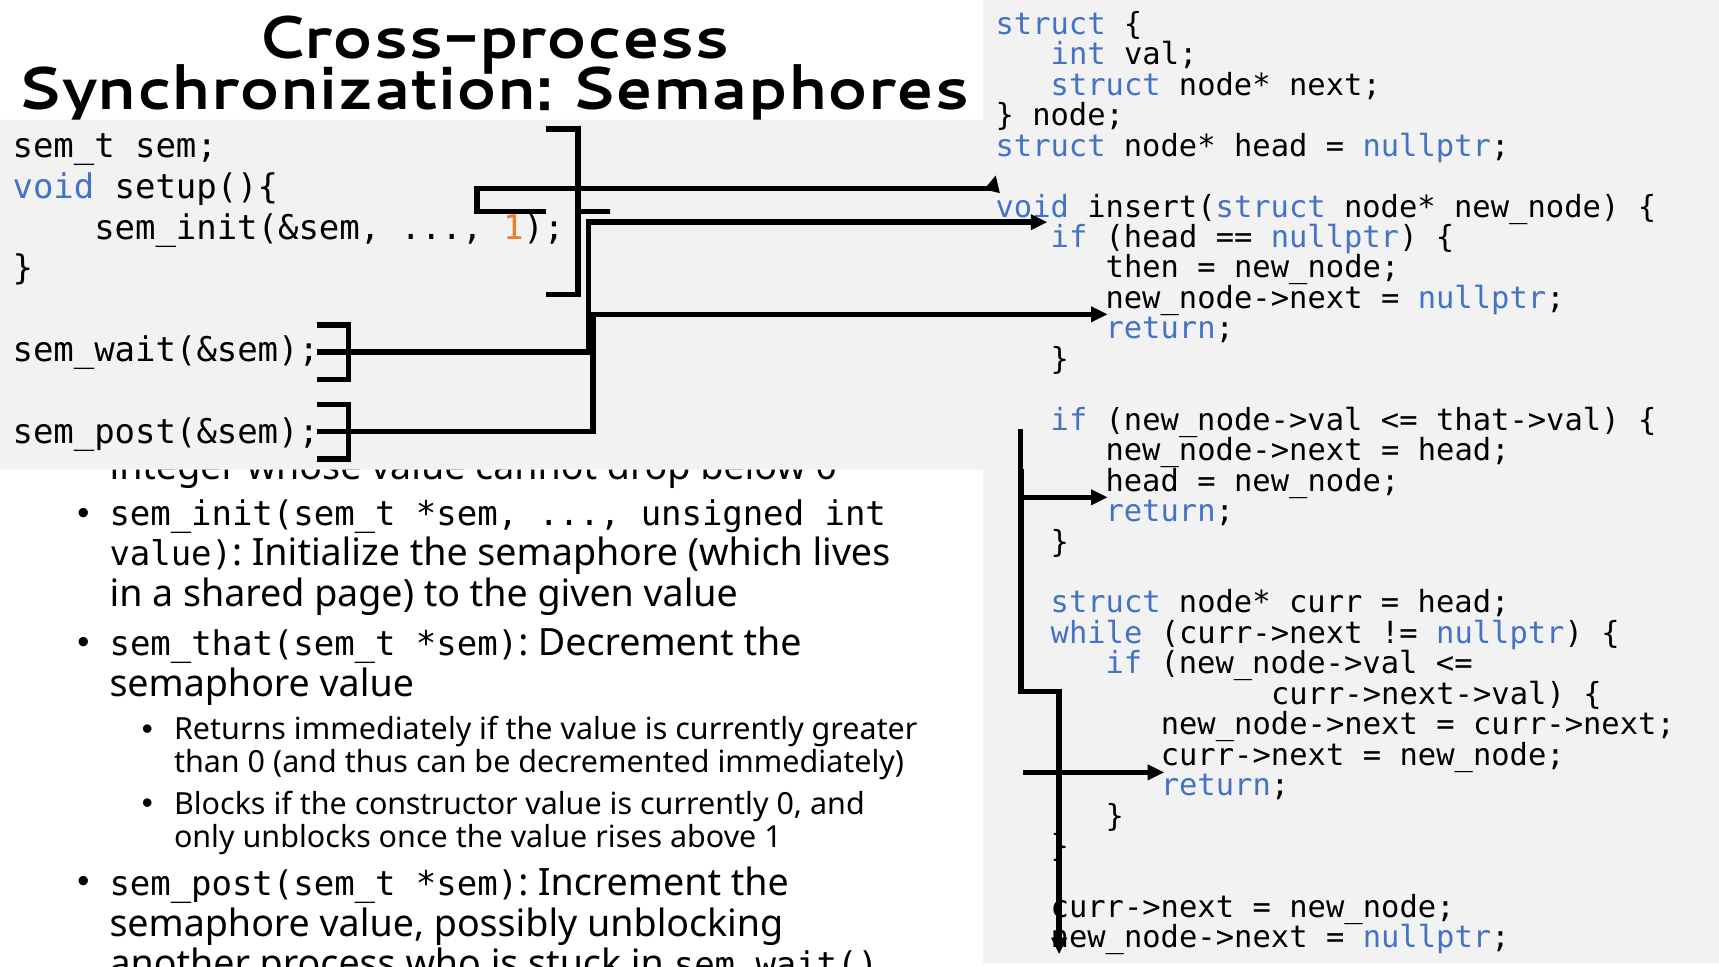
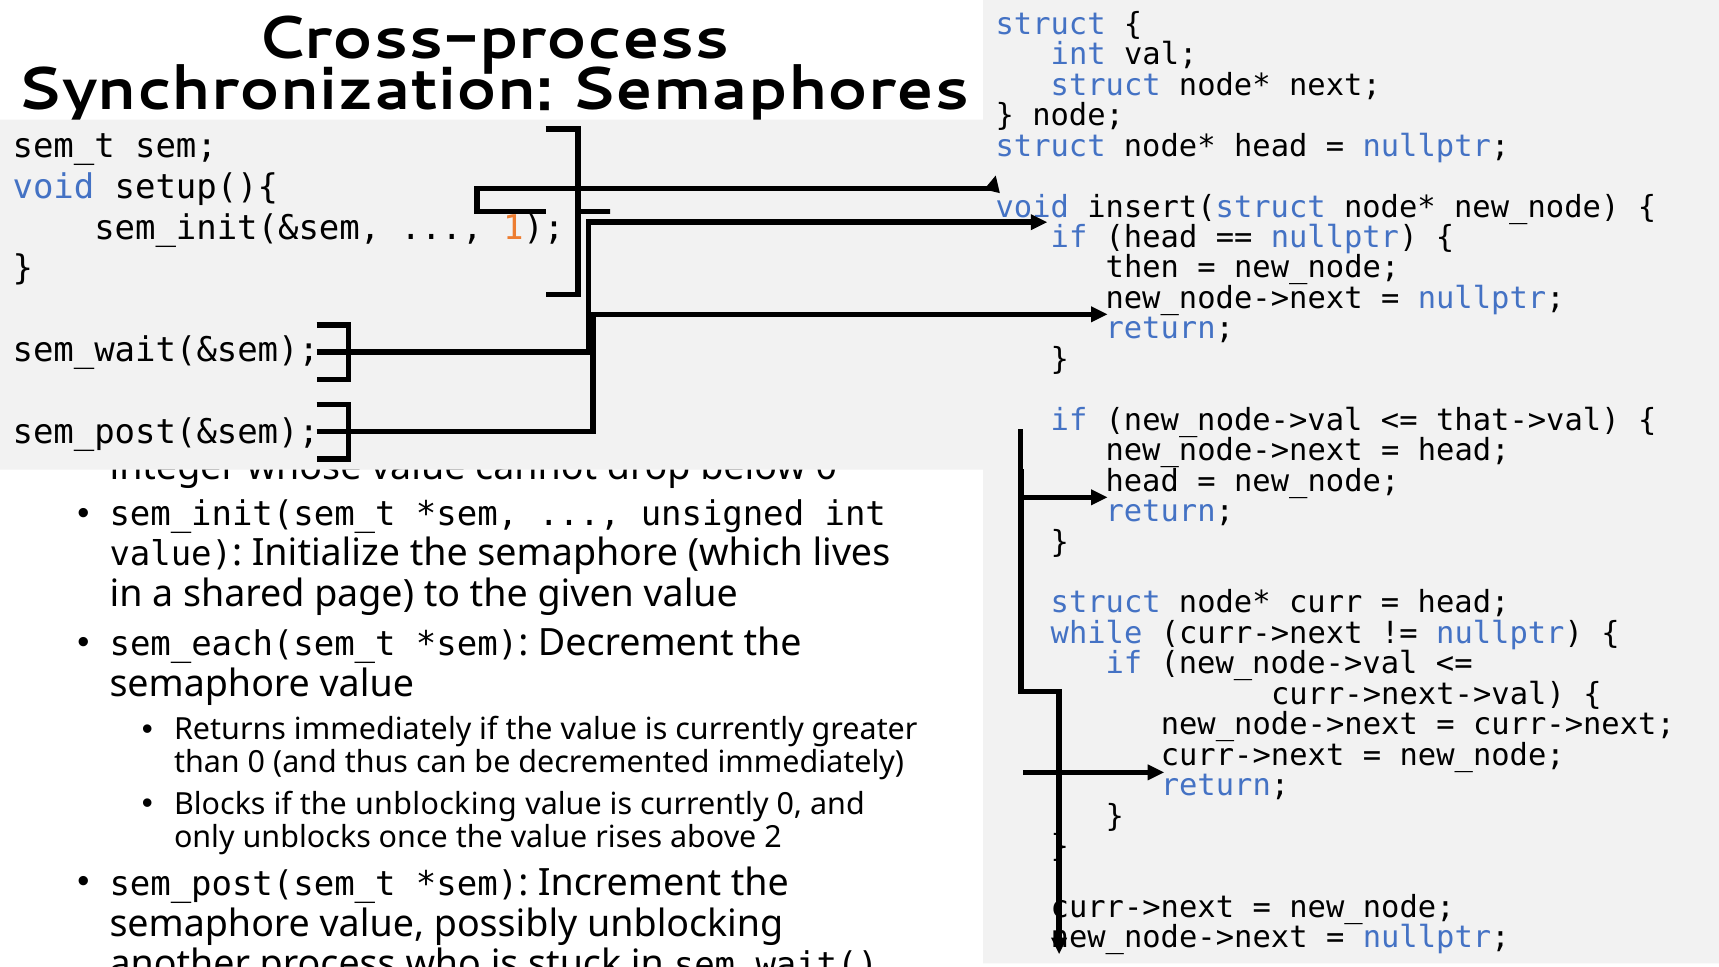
sem_that(sem_t: sem_that(sem_t -> sem_each(sem_t (253, 645)
the constructor: constructor -> unblocking (436, 805)
above 1: 1 -> 2 (773, 837)
